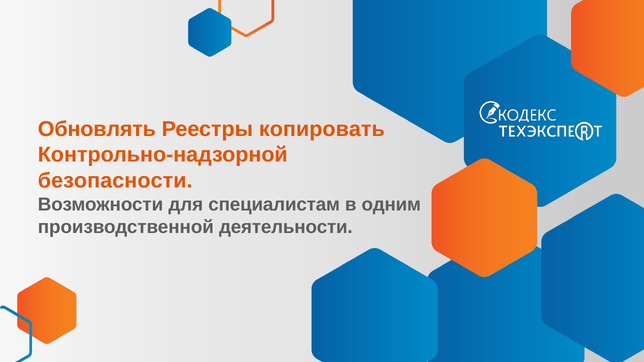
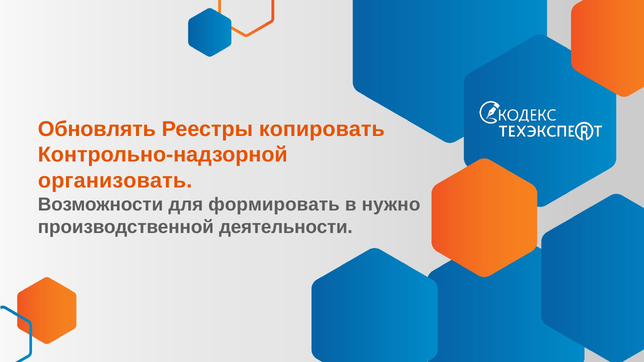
безопасности: безопасности -> организовать (115, 181)
специалистам: специалистам -> формировать (274, 205)
одним: одним -> нужно (391, 205)
